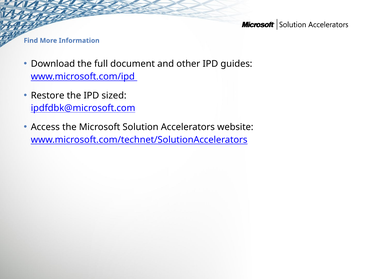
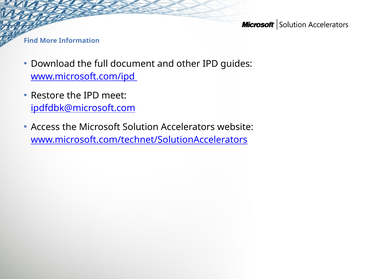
sized: sized -> meet (114, 95)
